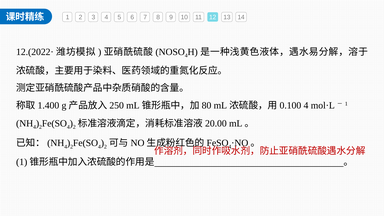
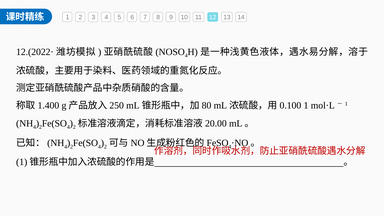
4: 4 -> 1 (306, 105)
